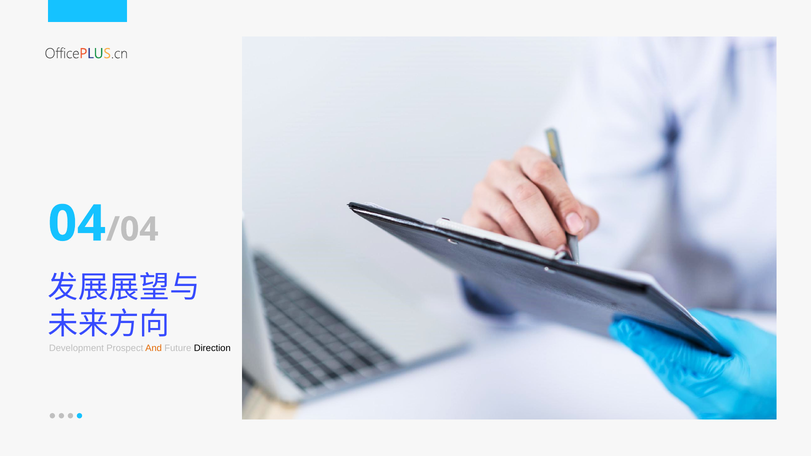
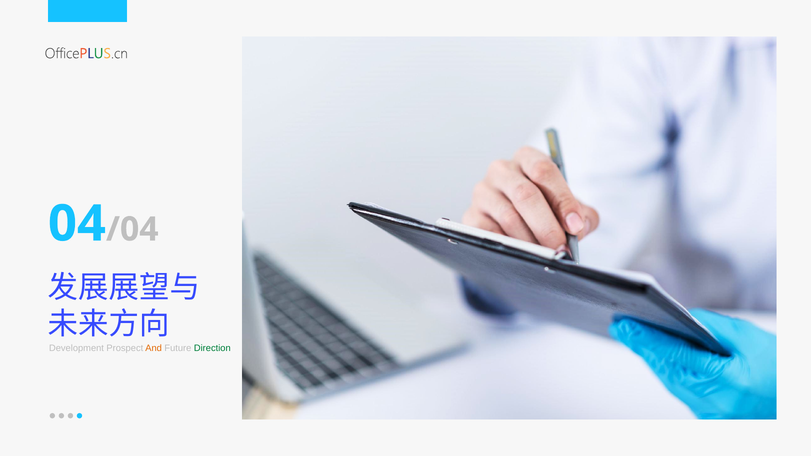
Direction colour: black -> green (212, 348)
